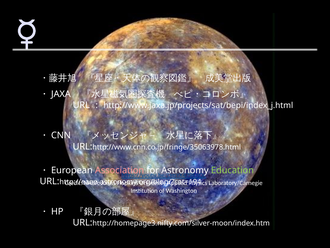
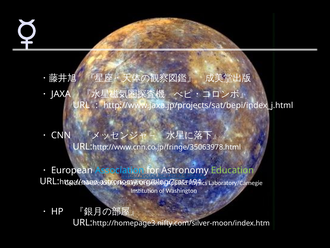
Association colour: pink -> light blue (120, 170)
